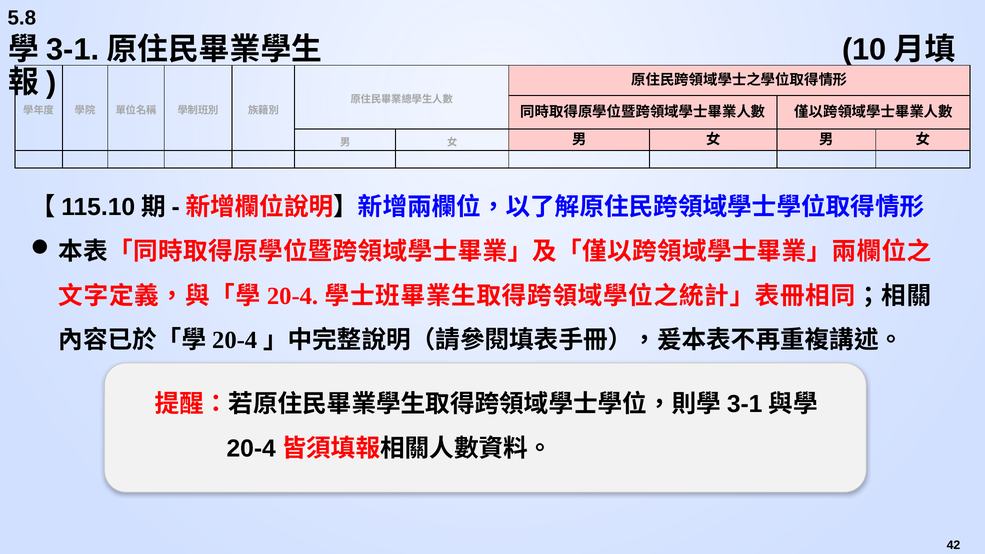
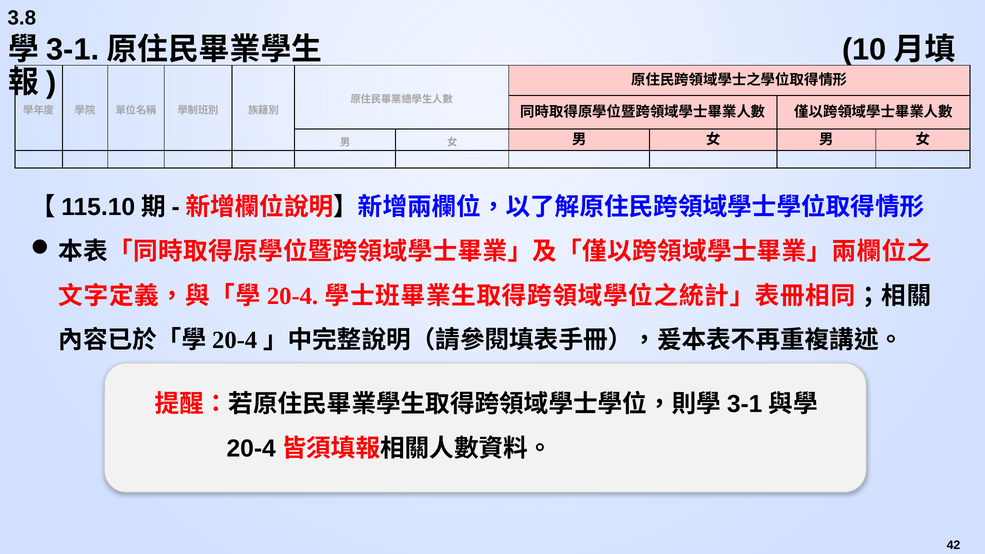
5.8: 5.8 -> 3.8 (22, 18)
